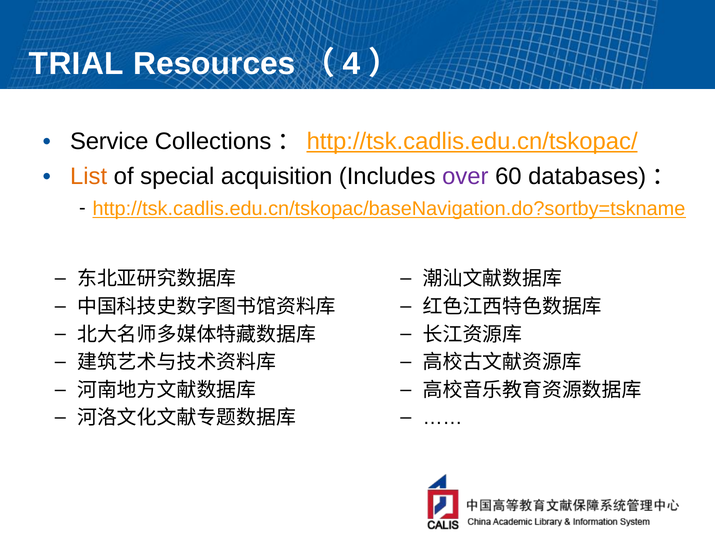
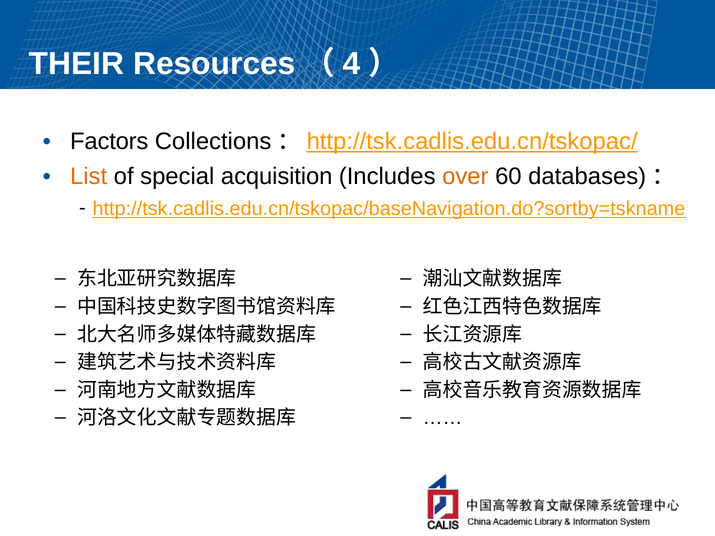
TRIAL: TRIAL -> THEIR (76, 64)
Service: Service -> Factors (109, 141)
over colour: purple -> orange (465, 177)
